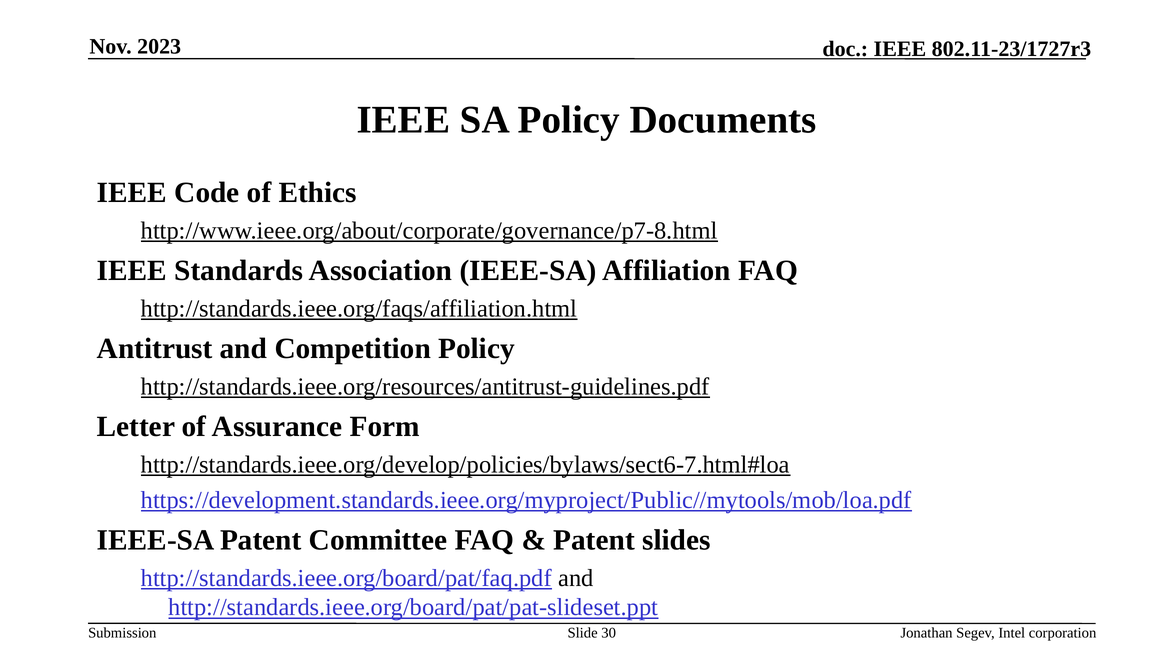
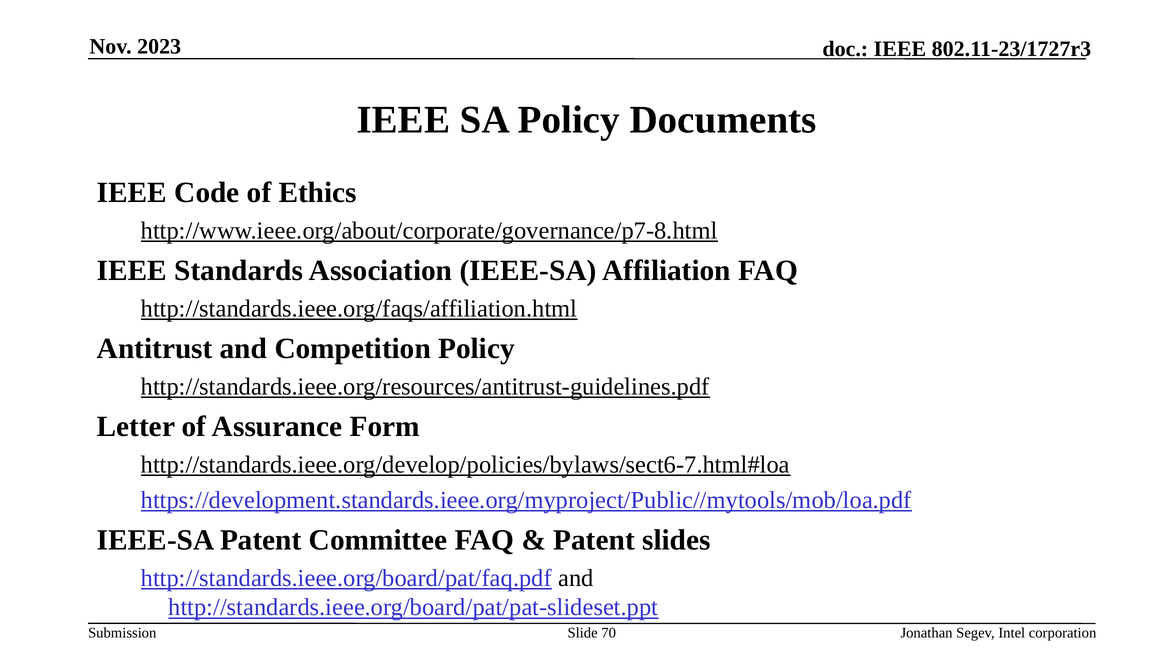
30: 30 -> 70 (609, 633)
